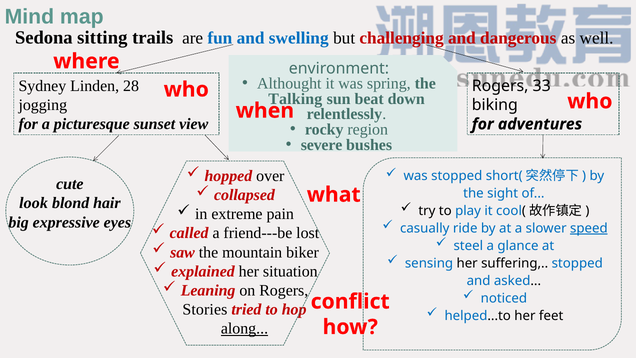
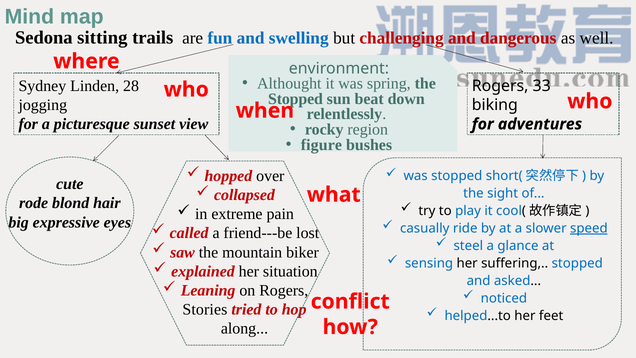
Talking: Talking -> Stopped (295, 99)
severe: severe -> figure (321, 145)
look: look -> rode (34, 203)
along underline: present -> none (244, 328)
